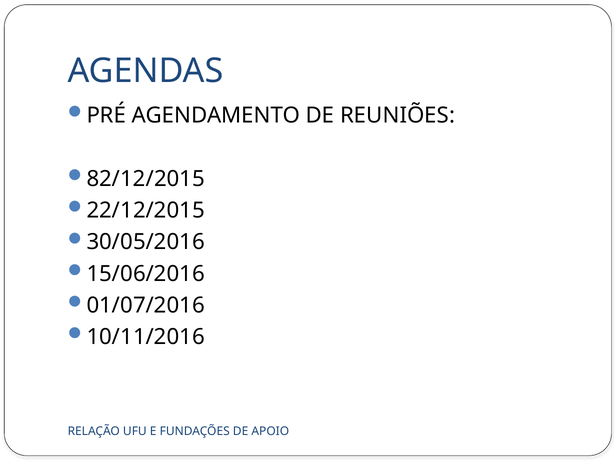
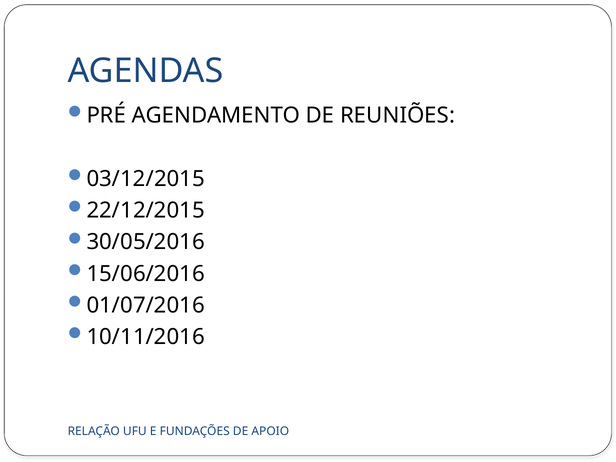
82/12/2015: 82/12/2015 -> 03/12/2015 (146, 179)
